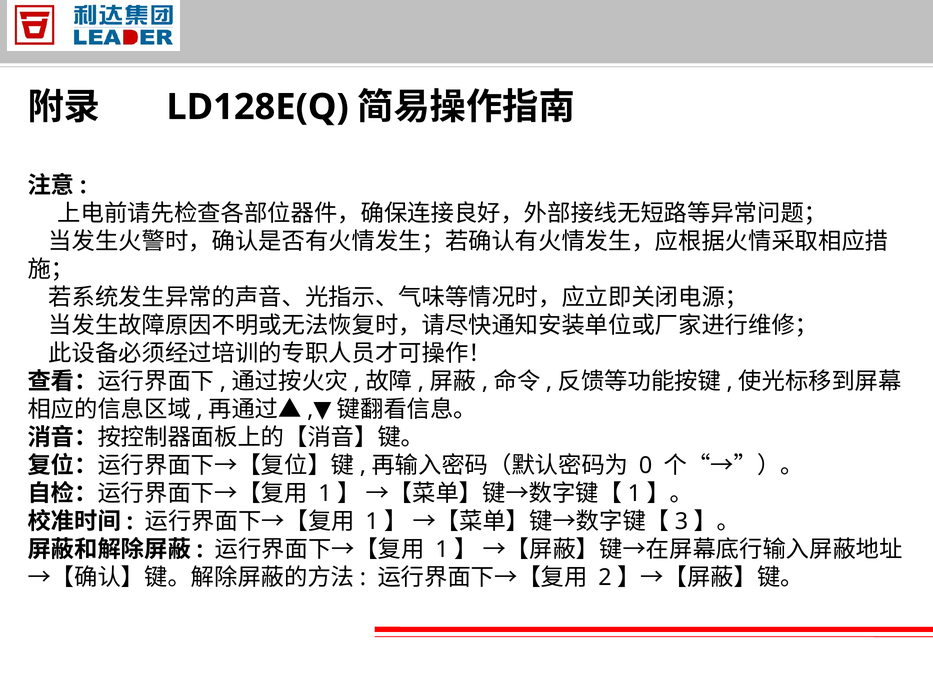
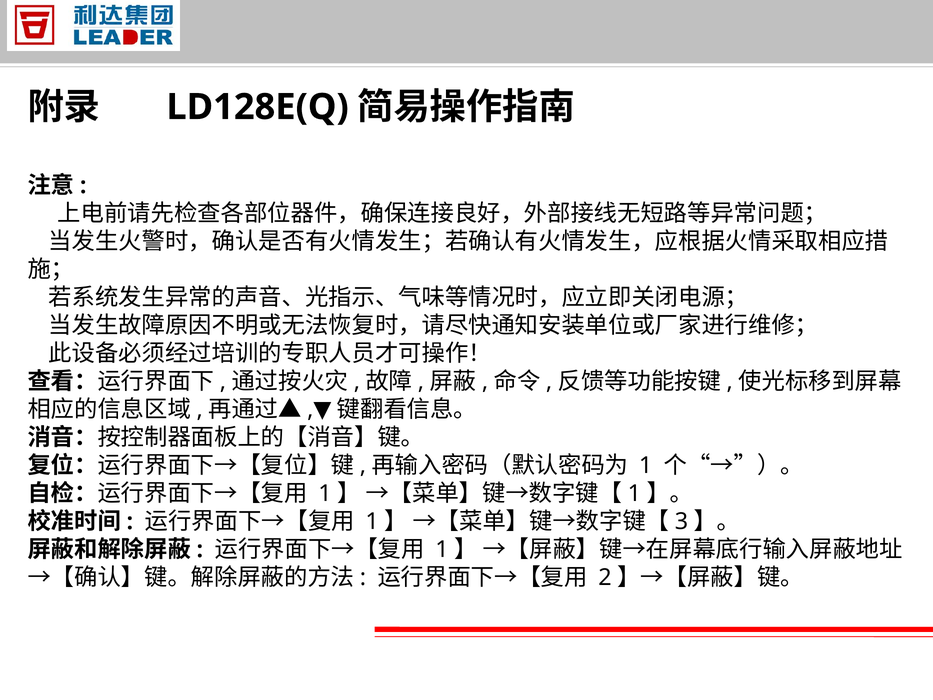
0: 0 -> 1 (646, 465)
